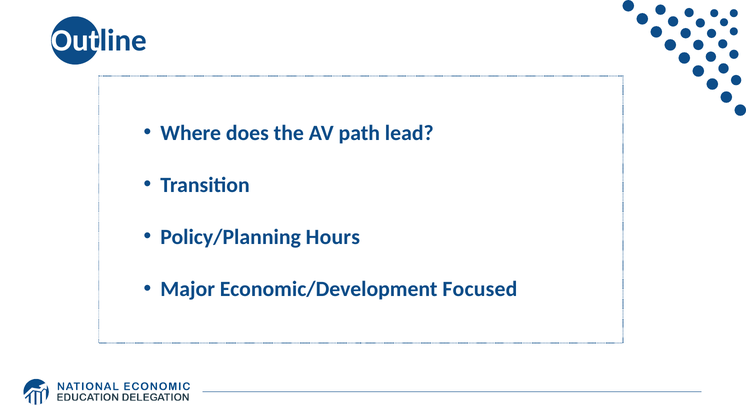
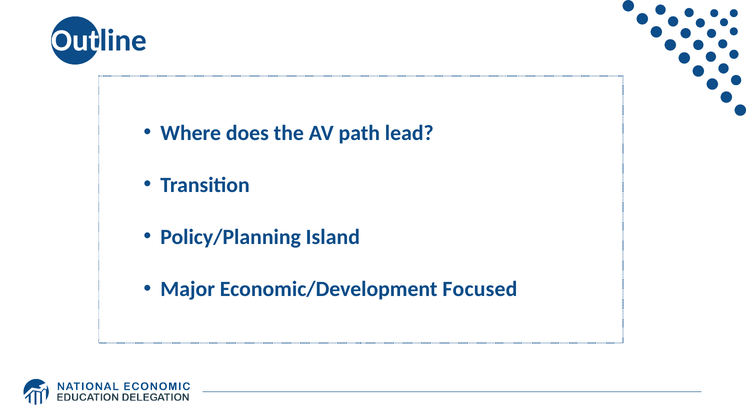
Hours: Hours -> Island (333, 237)
